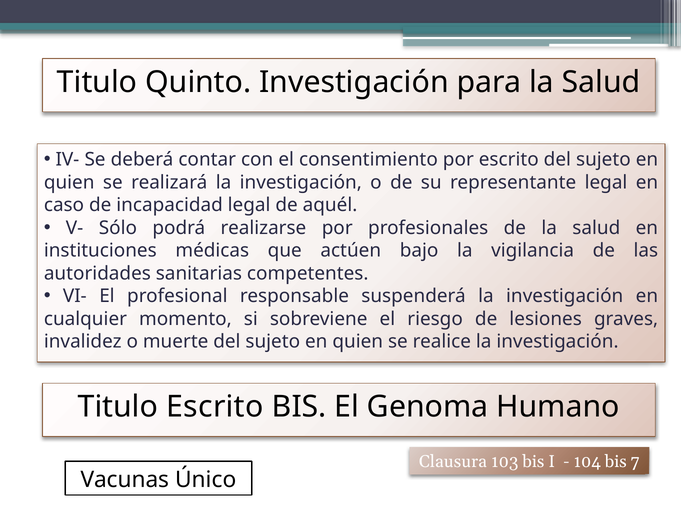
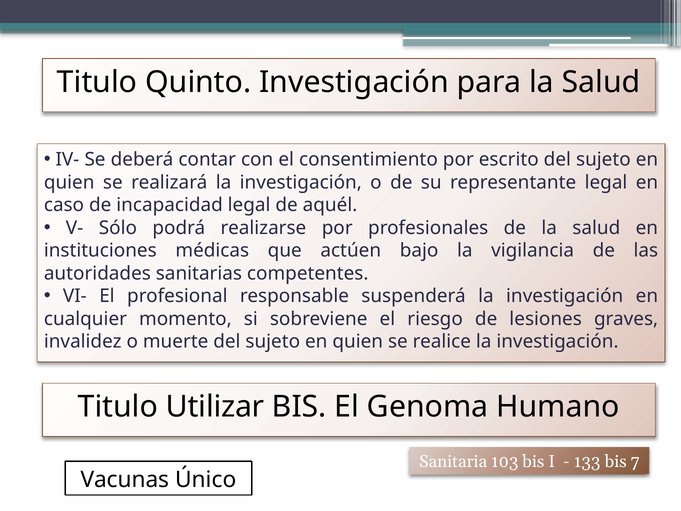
Titulo Escrito: Escrito -> Utilizar (215, 407)
Clausura: Clausura -> Sanitaria (453, 462)
104: 104 -> 133 (587, 462)
